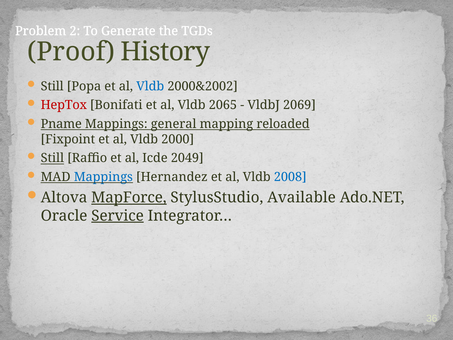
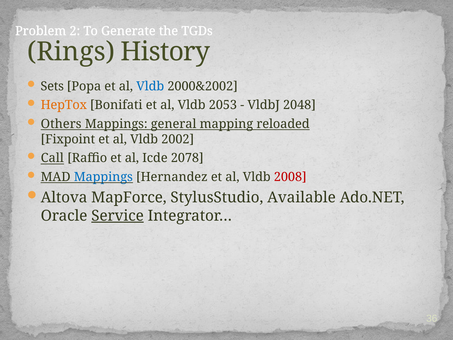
Proof: Proof -> Rings (71, 52)
Still: Still -> Sets (52, 86)
HepTox colour: red -> orange (64, 105)
2065: 2065 -> 2053 (223, 105)
2069: 2069 -> 2048 (299, 105)
Pname: Pname -> Others (61, 124)
2000: 2000 -> 2002 (178, 139)
Still: Still -> Call (52, 158)
2049: 2049 -> 2078 (187, 158)
2008 colour: blue -> red (290, 177)
MapForce underline: present -> none (129, 197)
